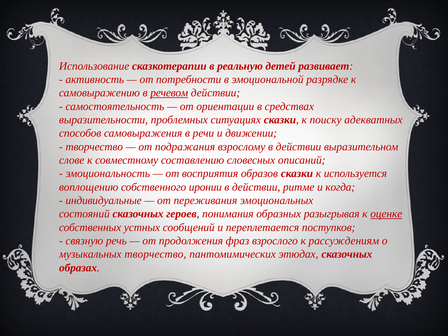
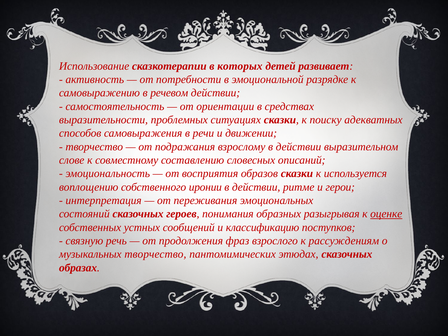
реальную: реальную -> которых (240, 66)
речевом underline: present -> none (169, 93)
когда: когда -> герои (340, 187)
индивидуальные: индивидуальные -> интерпретация (104, 200)
переплетается: переплетается -> классификацию (263, 227)
